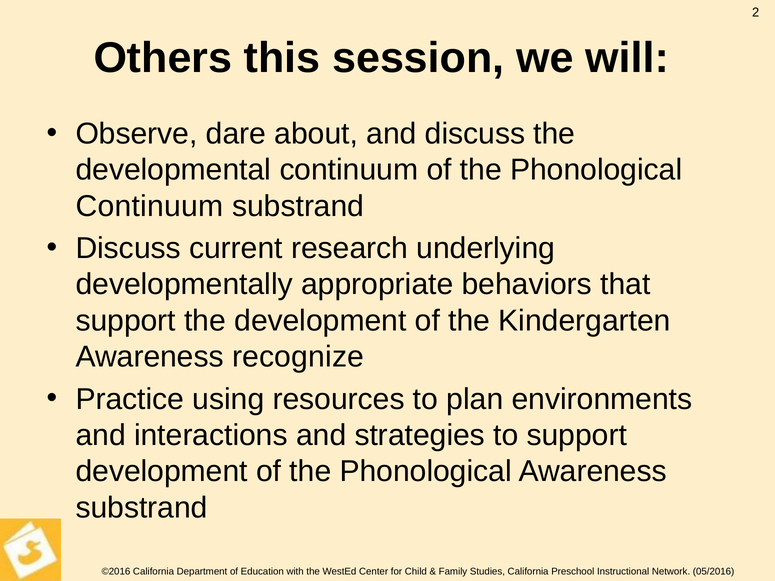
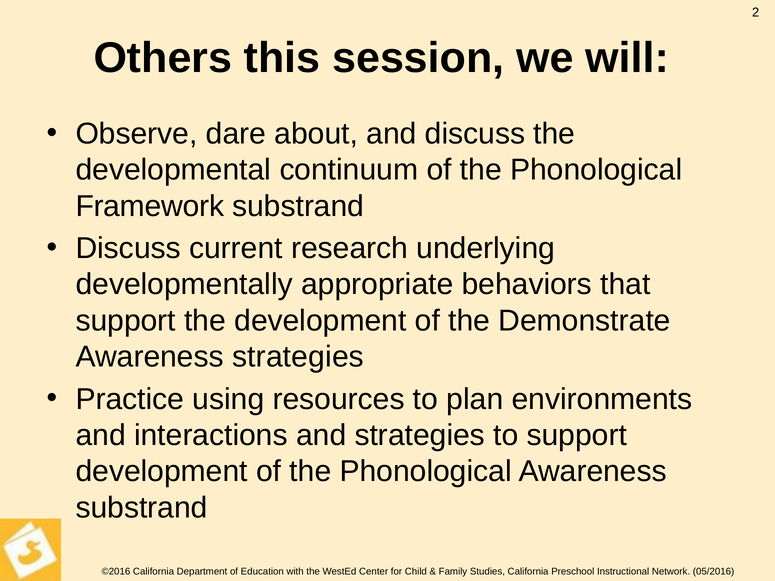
Continuum: Continuum -> Framework (150, 206)
Kindergarten: Kindergarten -> Demonstrate (584, 321)
Awareness recognize: recognize -> strategies (298, 357)
